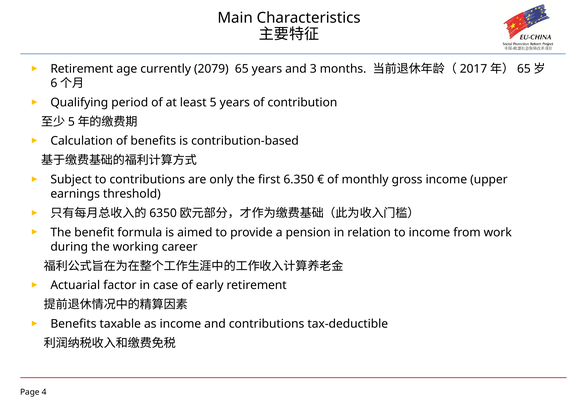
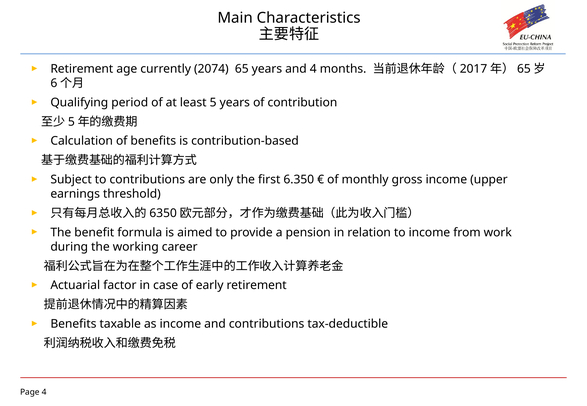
2079: 2079 -> 2074 (211, 69)
and 3: 3 -> 4 (313, 69)
